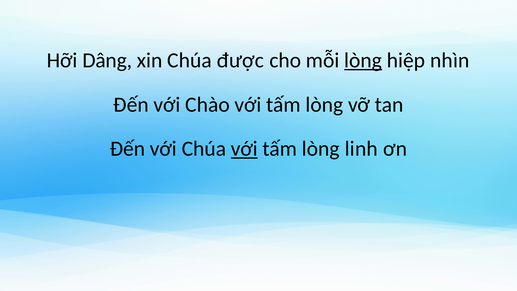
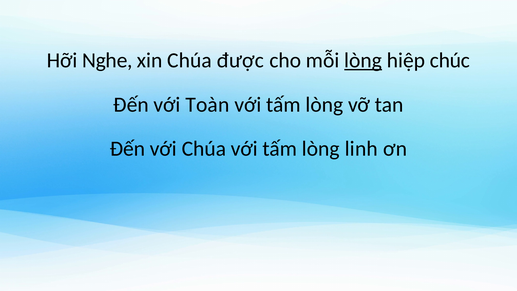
Dâng: Dâng -> Nghe (107, 60)
nhìn: nhìn -> chúc (450, 60)
Chào: Chào -> Toàn (207, 105)
với underline: present -> none (244, 149)
